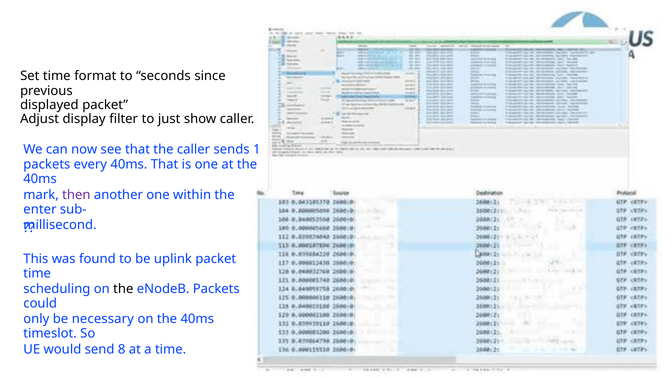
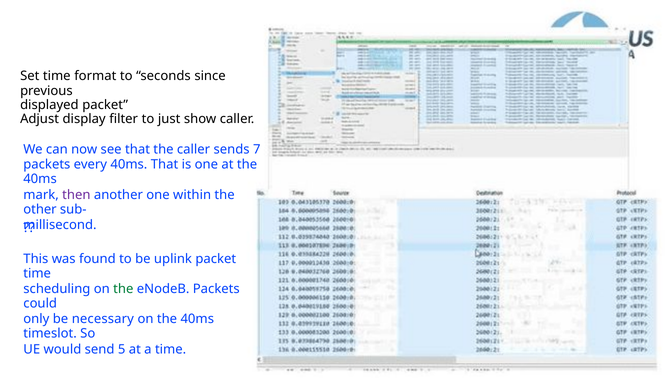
1: 1 -> 7 (257, 149)
enter: enter -> other (40, 209)
the colour: black -> green (123, 289)
8: 8 -> 5 (122, 349)
